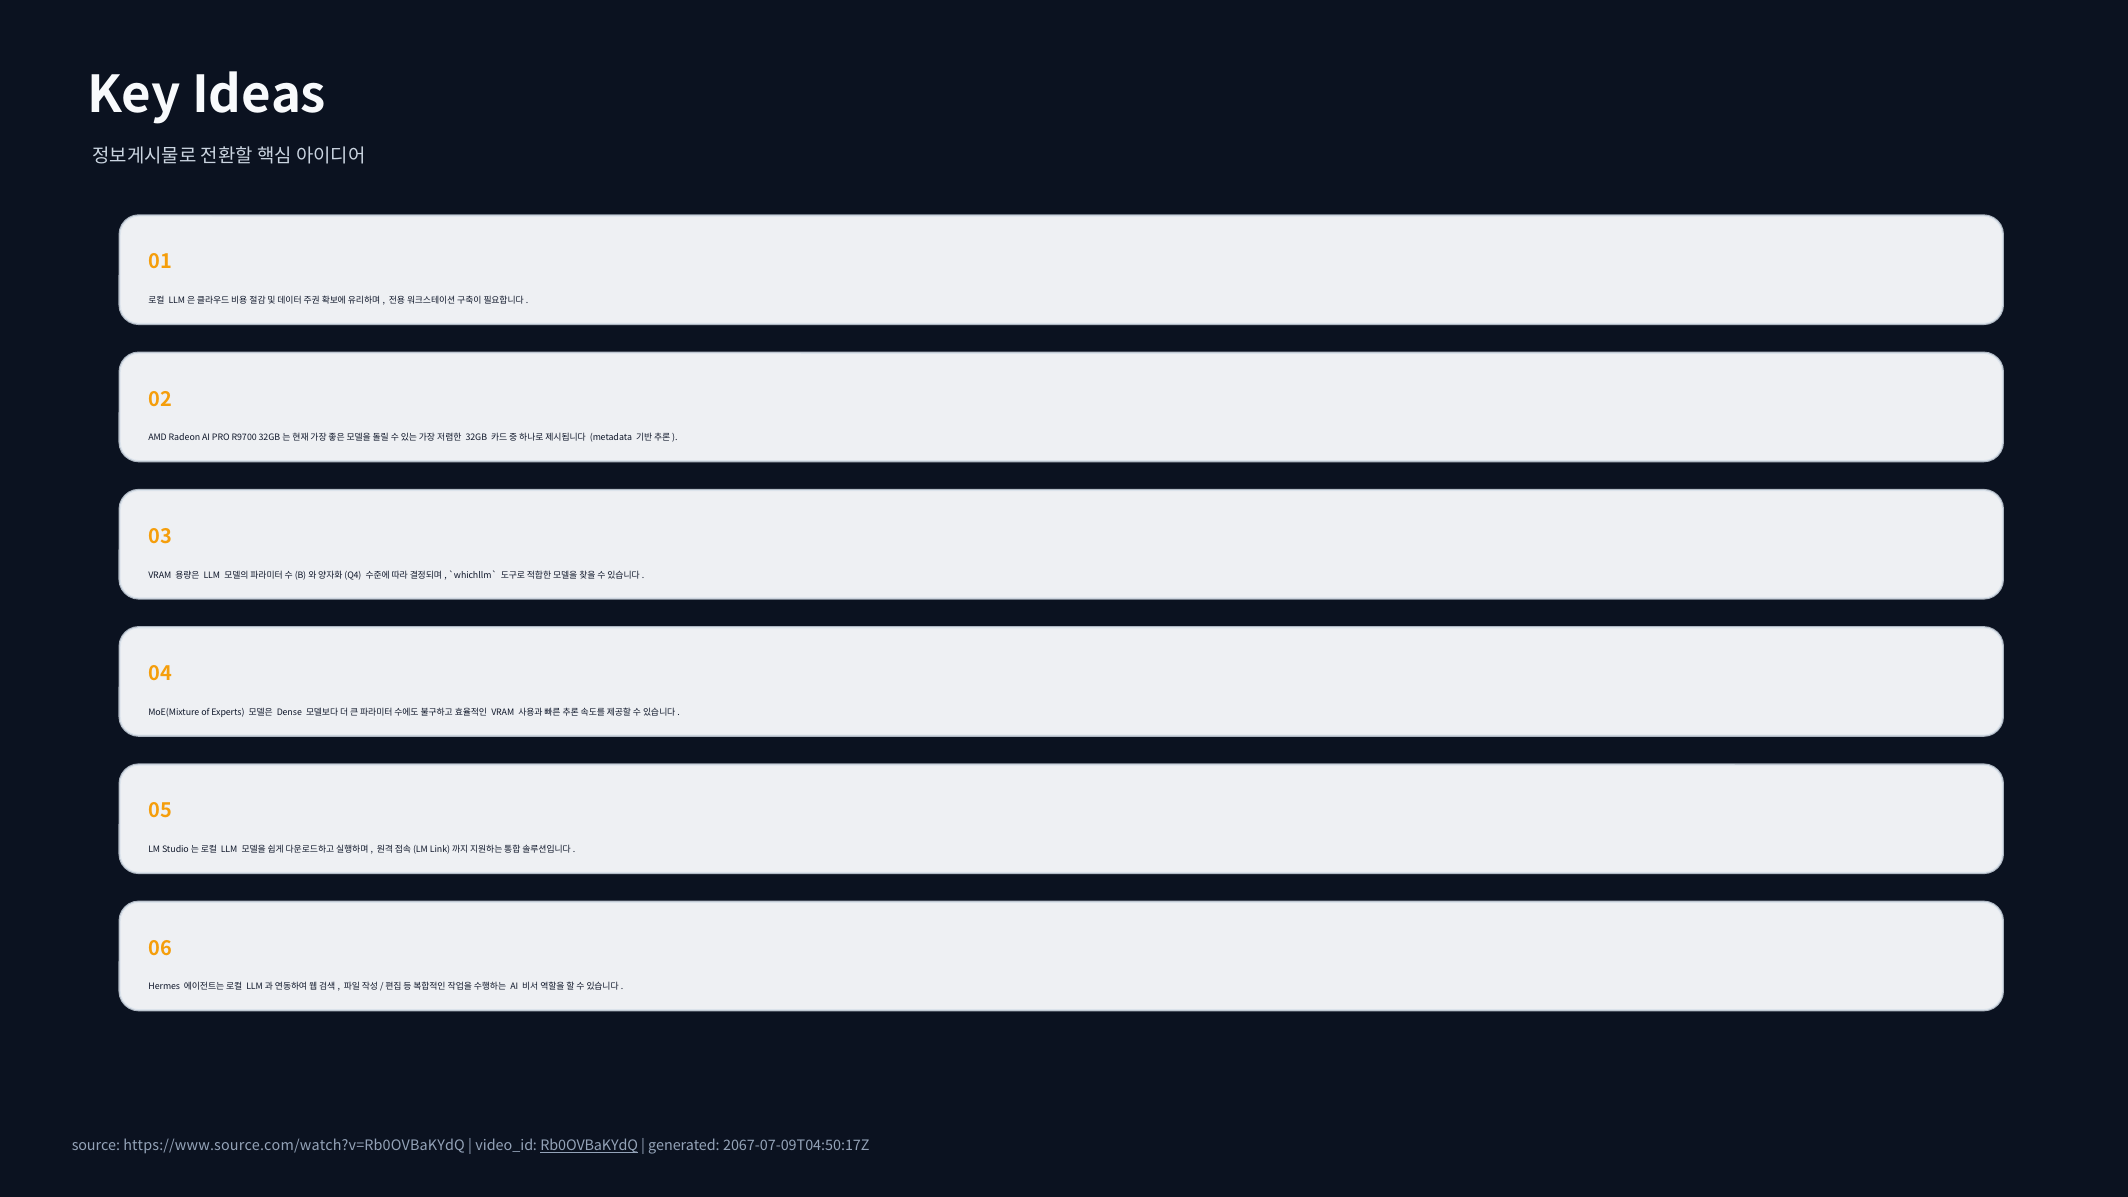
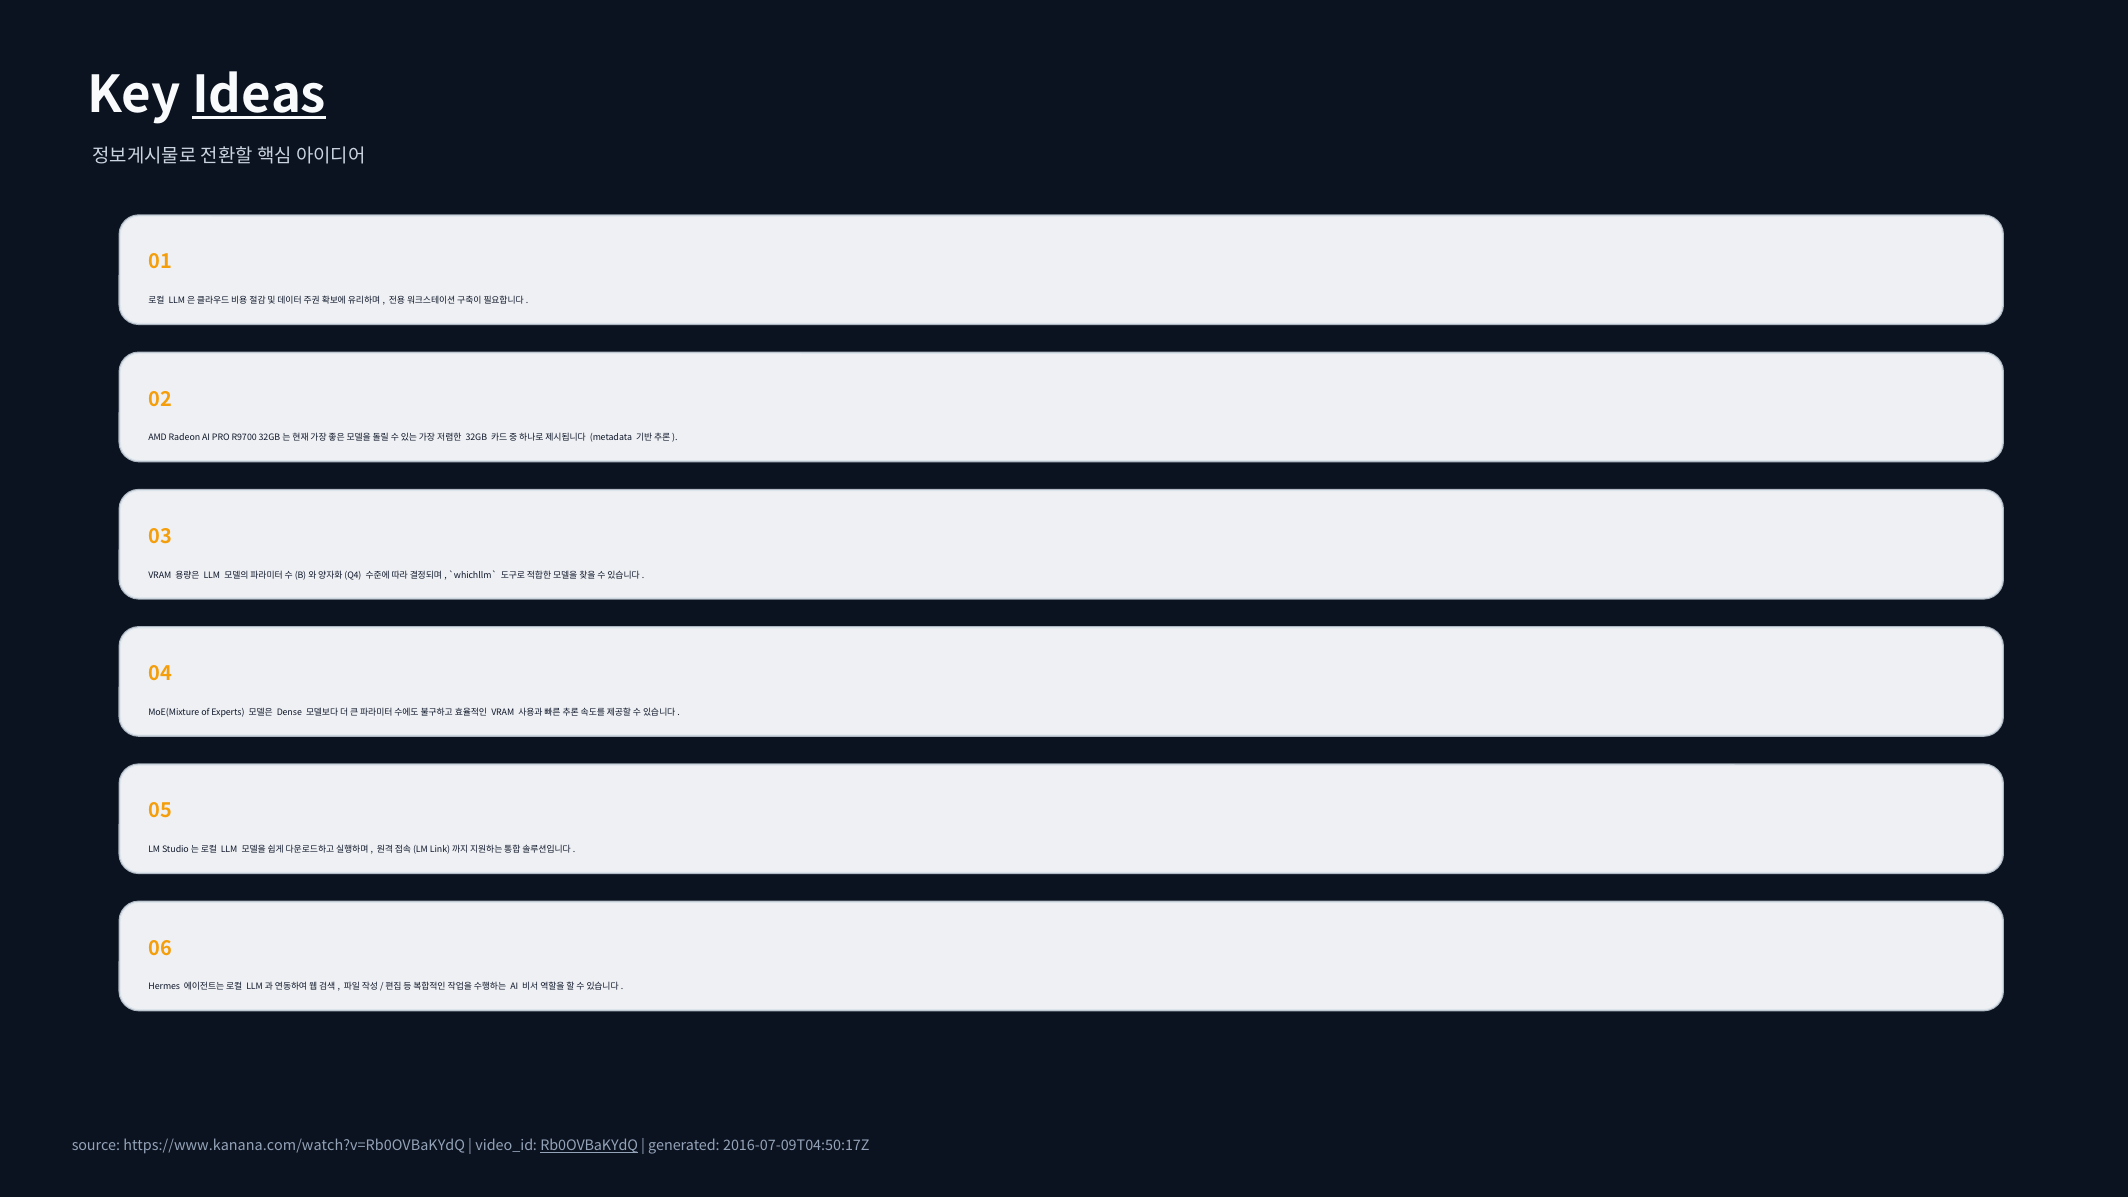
Ideas underline: none -> present (259, 95)
https://www.source.com/watch?v=Rb0OVBaKYdQ: https://www.source.com/watch?v=Rb0OVBaKYdQ -> https://www.kanana.com/watch?v=Rb0OVBaKYdQ (294, 1146)
2067-07-09T04:50:17Z: 2067-07-09T04:50:17Z -> 2016-07-09T04:50:17Z (796, 1146)
